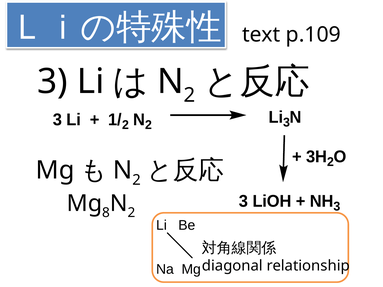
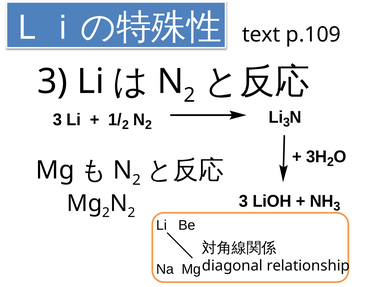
8: 8 -> 2 (106, 213)
